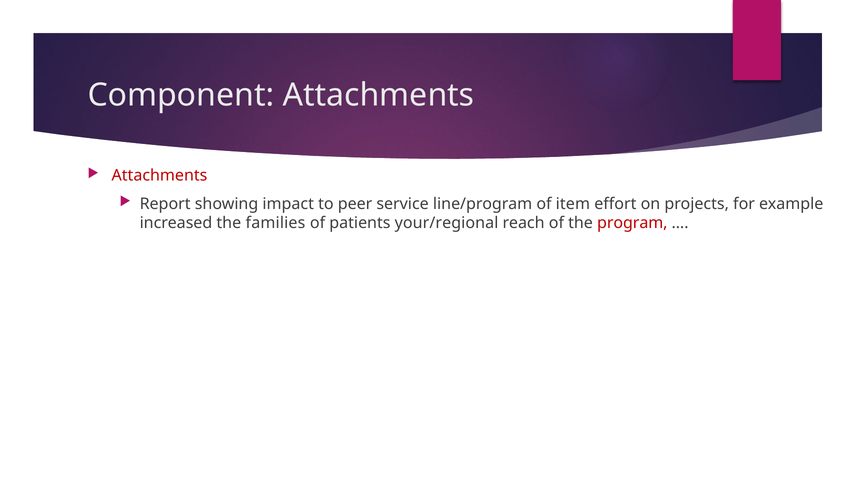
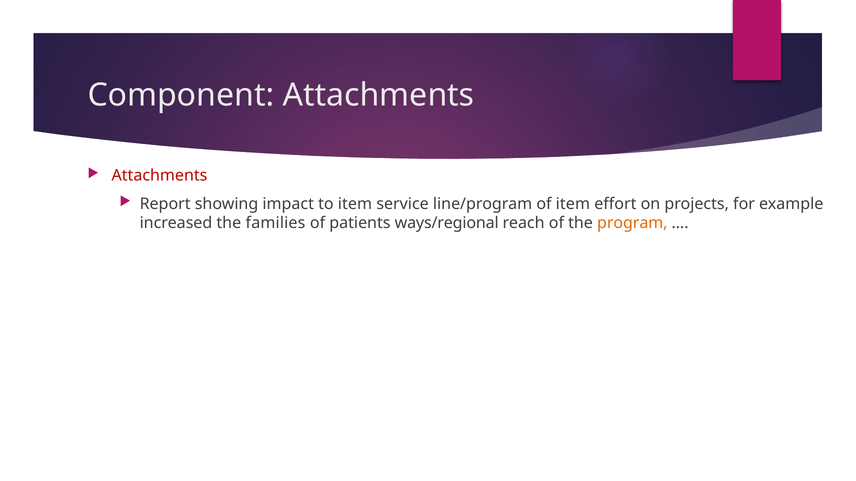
to peer: peer -> item (355, 204)
your/regional: your/regional -> ways/regional (447, 223)
program colour: red -> orange (632, 223)
